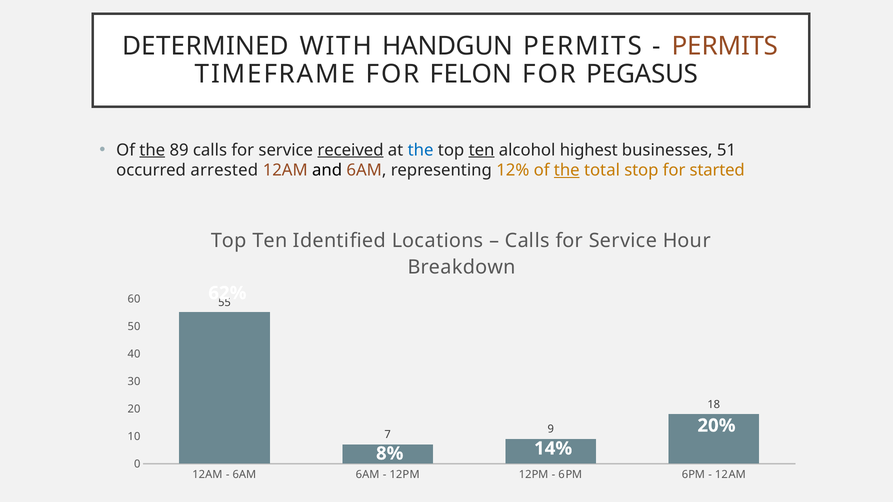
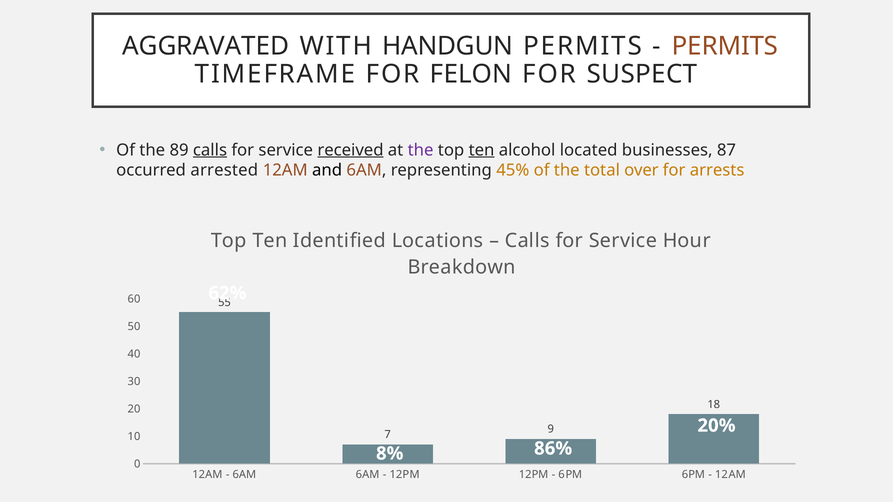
DETERMINED: DETERMINED -> AGGRAVATED (206, 46)
PEGASUS: PEGASUS -> SUSPECT (642, 74)
the underline: present -> none (152, 150)
calls underline: none -> present (210, 150)
the colour: blue -> purple (421, 150)
highest: highest -> located (589, 150)
51: 51 -> 87 (726, 150)
12%: 12% -> 45% (513, 170)
the underline: present -> none (567, 170)
stop: stop -> over (641, 170)
started: started -> arrests (717, 170)
14%: 14% -> 86% (553, 449)
